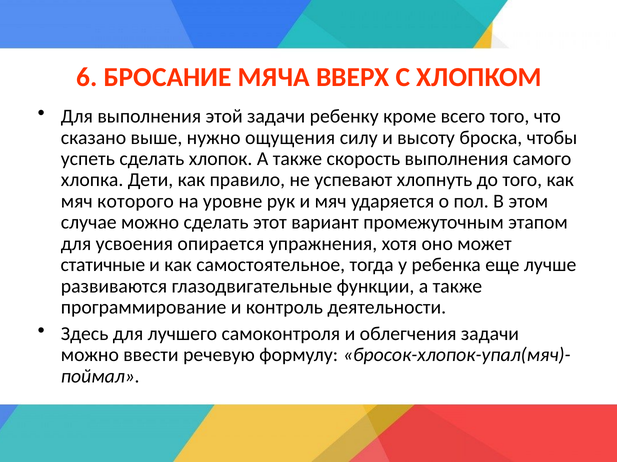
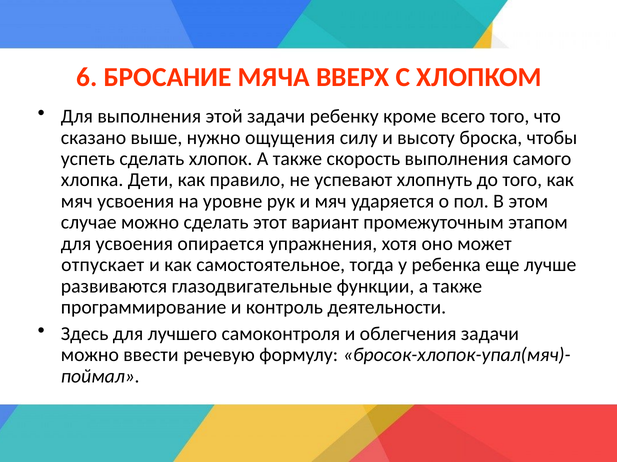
мяч которого: которого -> усвоения (136, 202)
статичные: статичные -> отпускает (103, 265)
